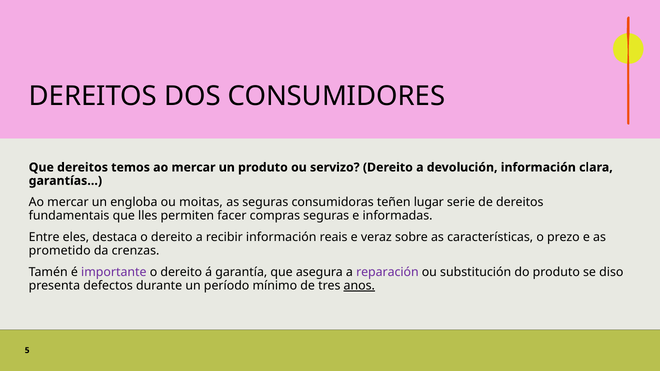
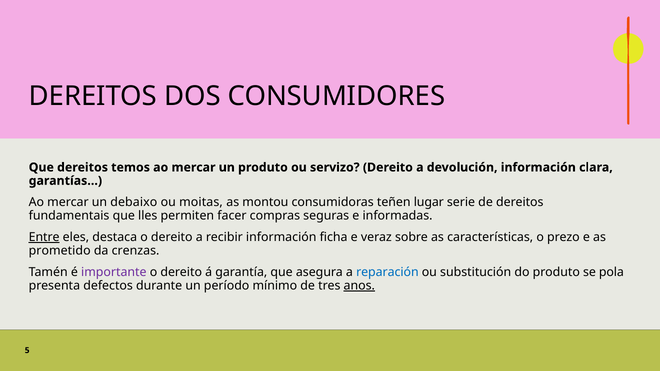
engloba: engloba -> debaixo (134, 202)
as seguras: seguras -> montou (265, 202)
Entre underline: none -> present (44, 237)
reais: reais -> ficha (334, 237)
reparación colour: purple -> blue (387, 272)
diso: diso -> pola (611, 272)
